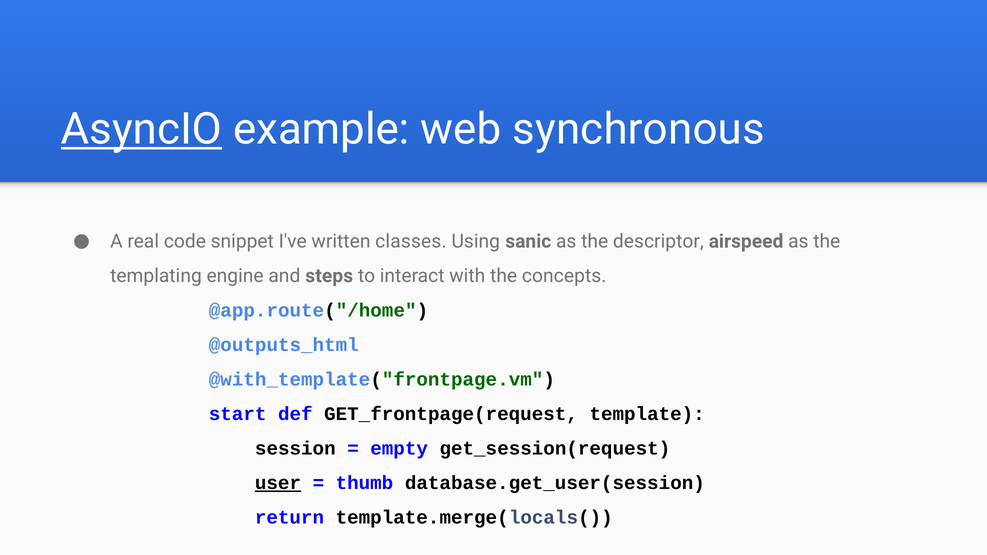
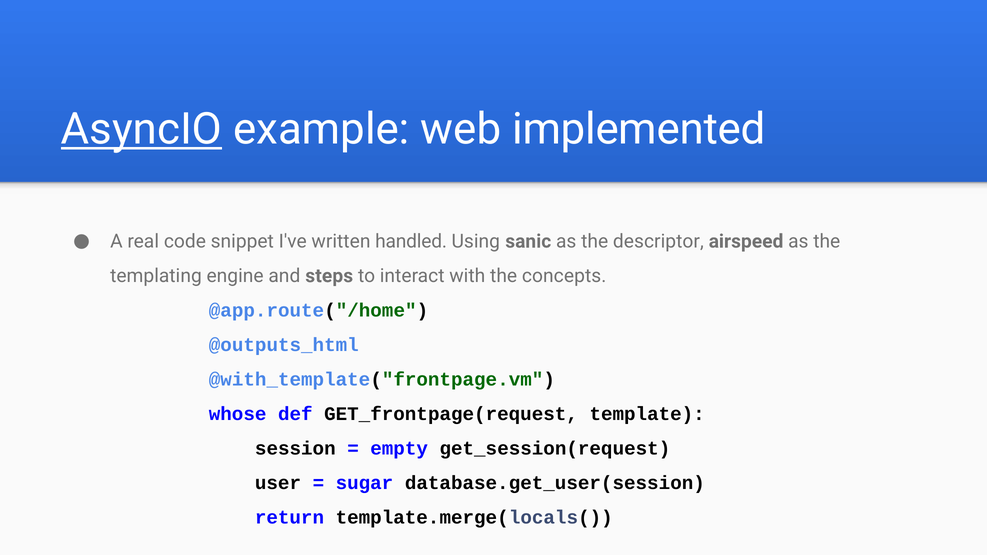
synchronous: synchronous -> implemented (639, 129)
classes: classes -> handled (411, 241)
start: start -> whose (238, 414)
user underline: present -> none (278, 483)
thumb: thumb -> sugar (364, 483)
